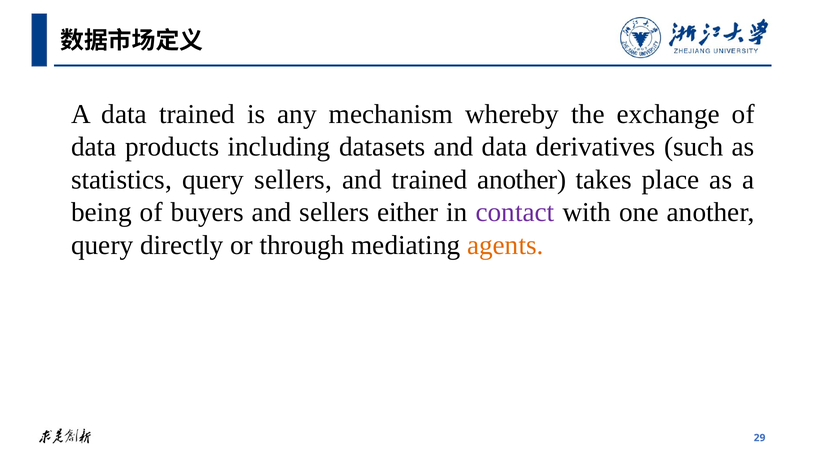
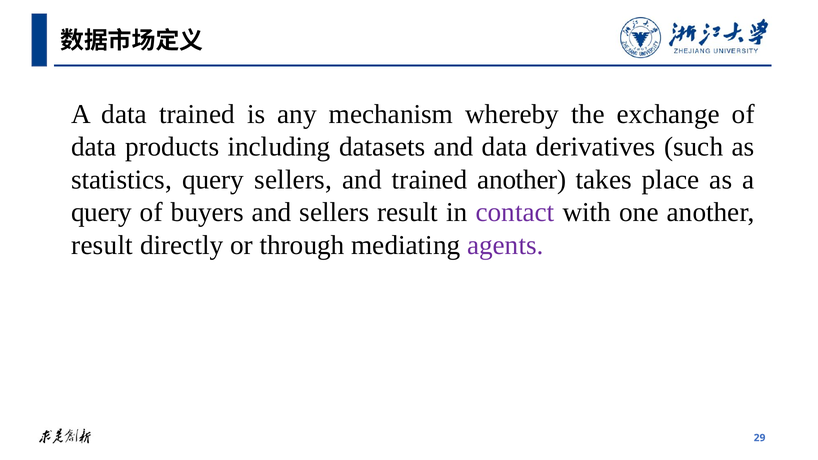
being: being -> query (102, 212)
sellers either: either -> result (408, 212)
query: query -> result (102, 245)
agents colour: orange -> purple (505, 245)
